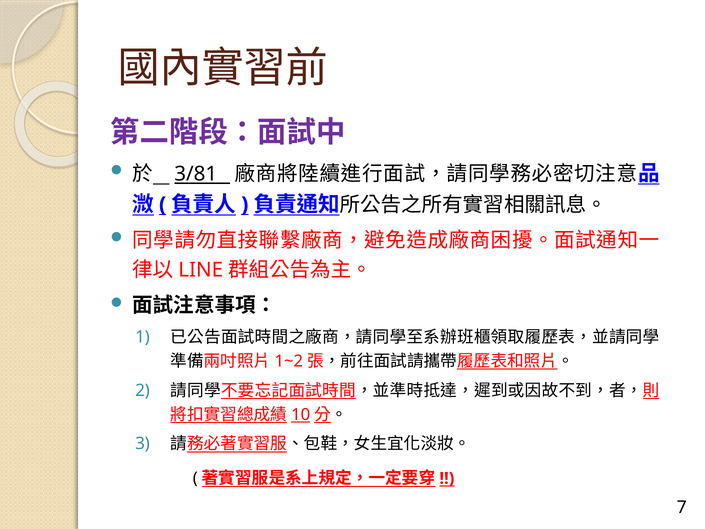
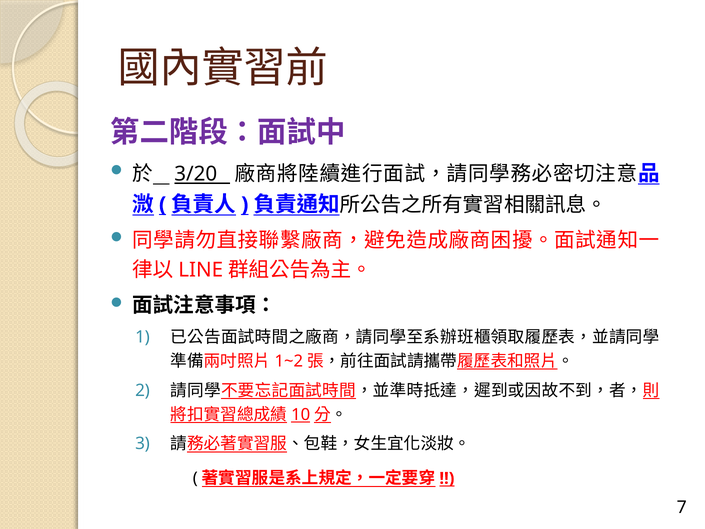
3/81: 3/81 -> 3/20 (196, 174)
